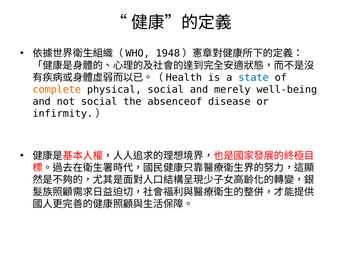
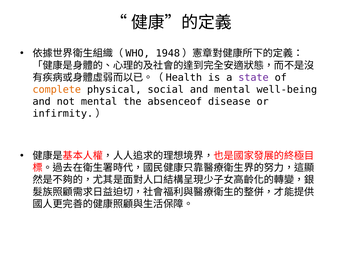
state colour: blue -> purple (253, 78)
and merely: merely -> mental (232, 90)
not social: social -> mental (99, 102)
